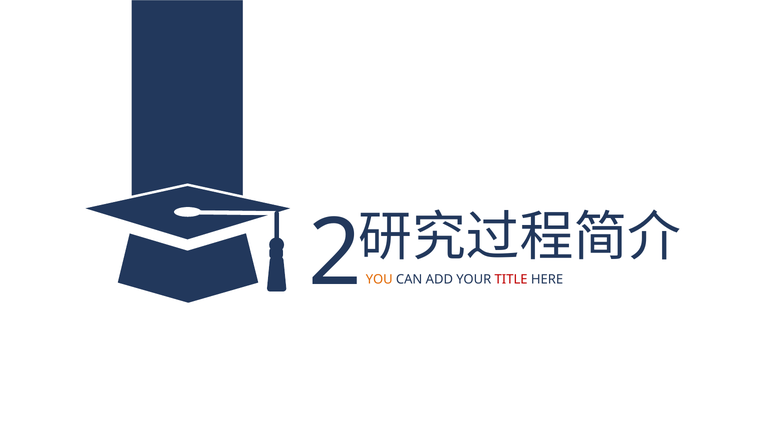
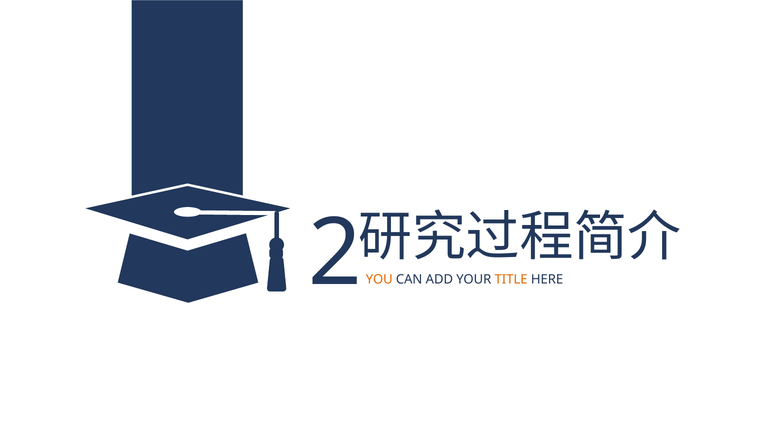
TITLE colour: red -> orange (511, 280)
